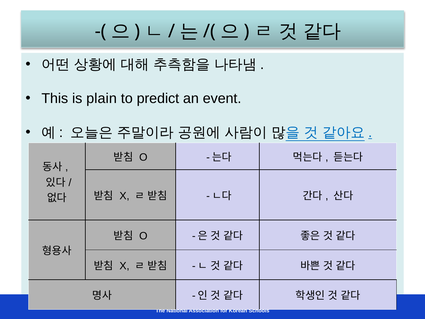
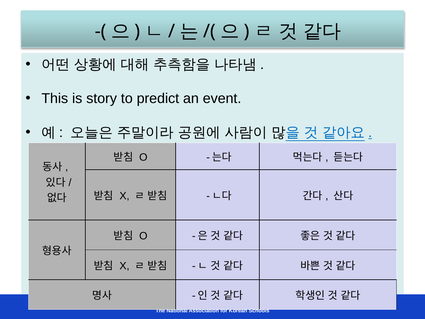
plain: plain -> story (102, 98)
